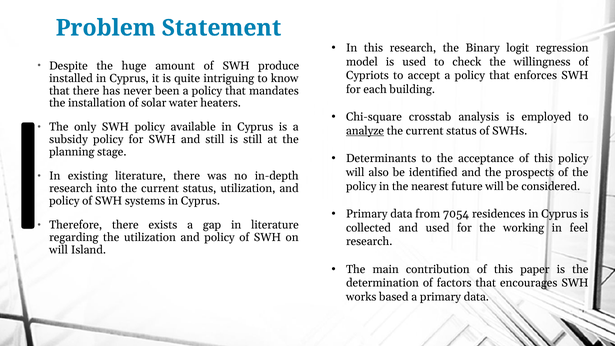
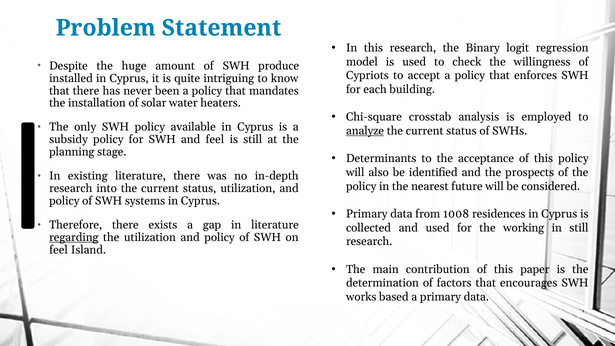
and still: still -> feel (215, 140)
7054: 7054 -> 1008 (456, 214)
in feel: feel -> still (579, 228)
regarding underline: none -> present (74, 237)
will: will -> feel (59, 250)
